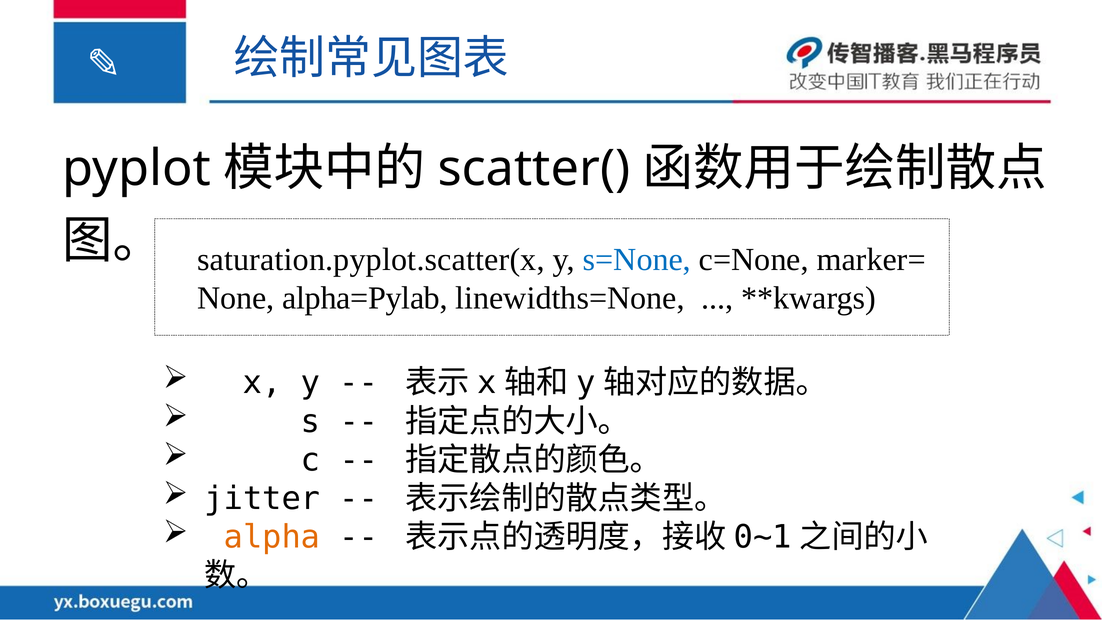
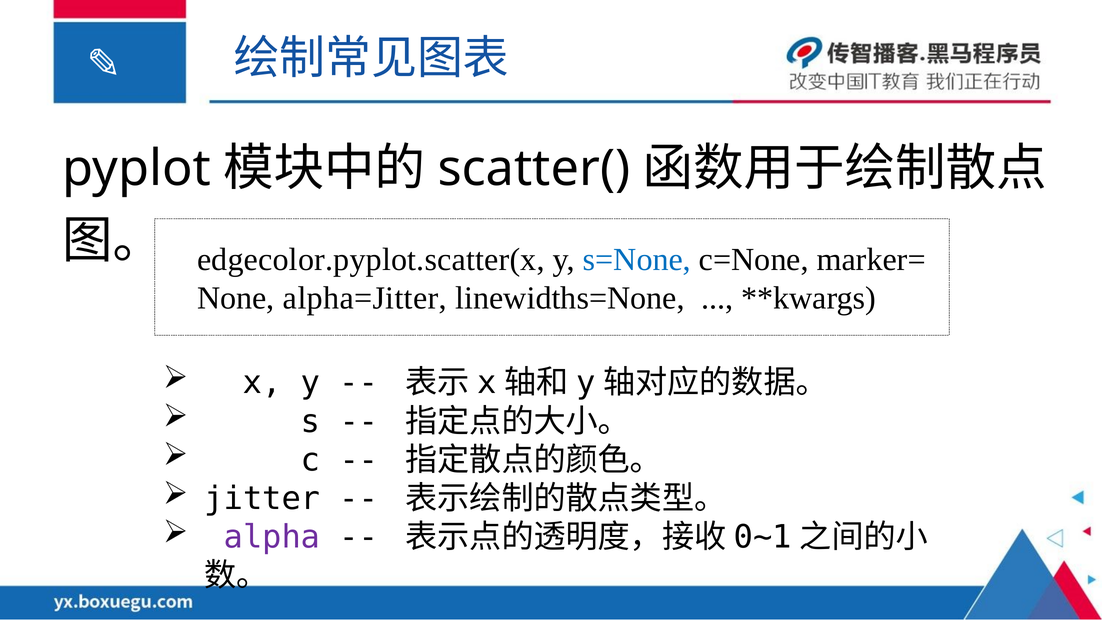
saturation.pyplot.scatter(x: saturation.pyplot.scatter(x -> edgecolor.pyplot.scatter(x (371, 259)
alpha=Pylab: alpha=Pylab -> alpha=Jitter (365, 298)
alpha colour: orange -> purple (272, 537)
